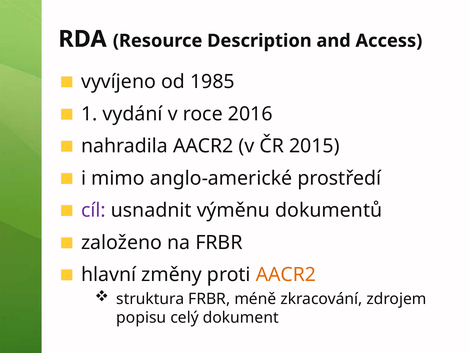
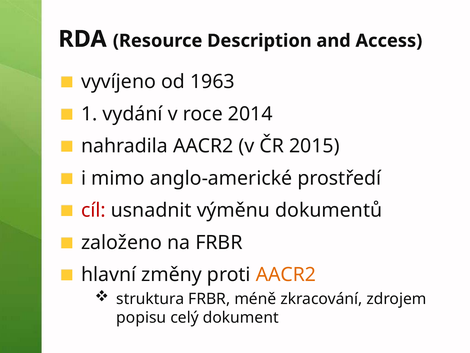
1985: 1985 -> 1963 (212, 82)
2016: 2016 -> 2014 (250, 114)
cíl colour: purple -> red (93, 210)
